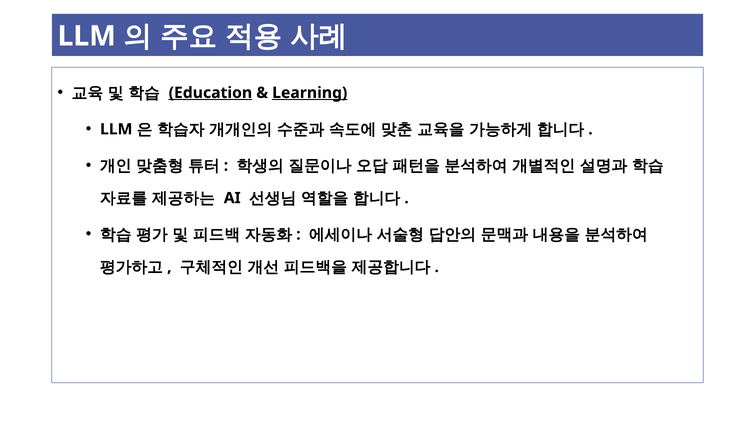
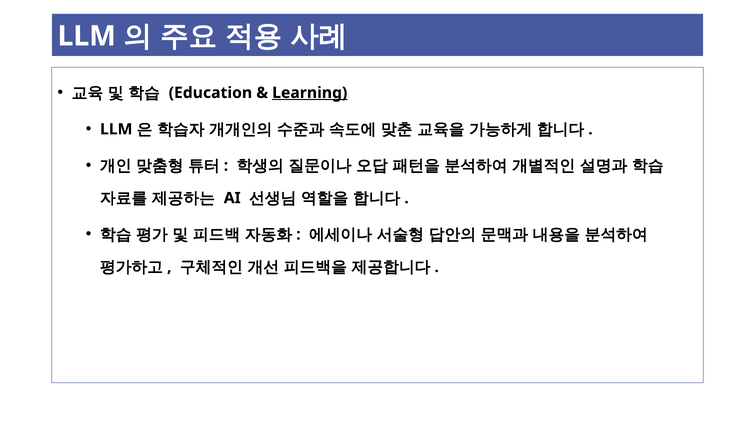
Education underline: present -> none (210, 93)
